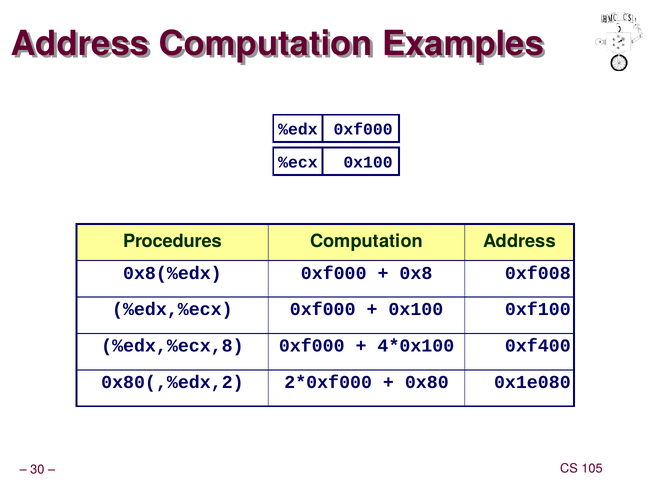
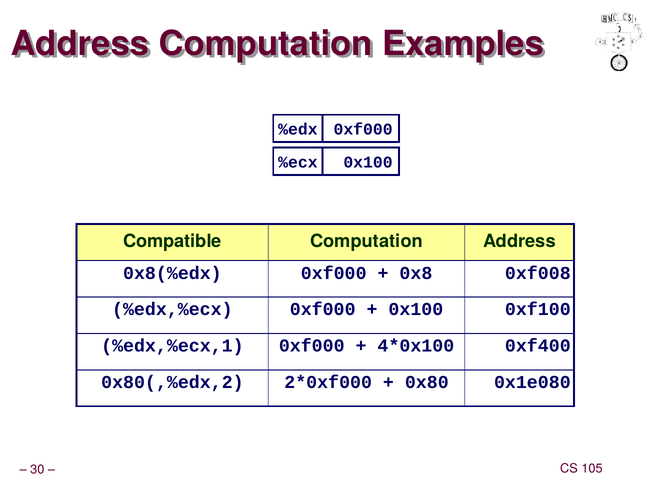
Procedures: Procedures -> Compatible (172, 241)
%edx,%ecx,8: %edx,%ecx,8 -> %edx,%ecx,1 (172, 346)
